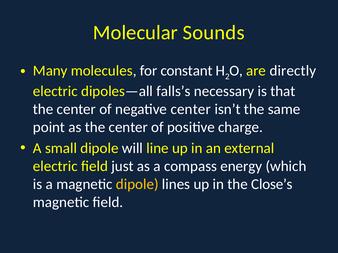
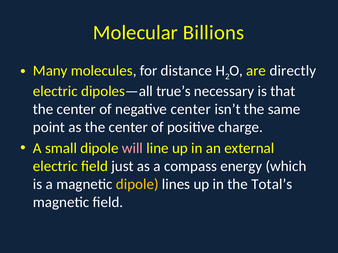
Sounds: Sounds -> Billions (214, 33)
constant: constant -> distance (186, 71)
falls’s: falls’s -> true’s (174, 91)
will colour: white -> pink (132, 149)
Close’s: Close’s -> Total’s (272, 185)
